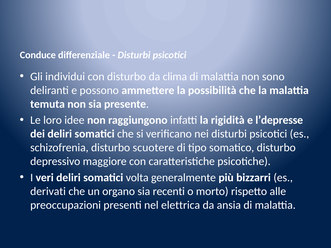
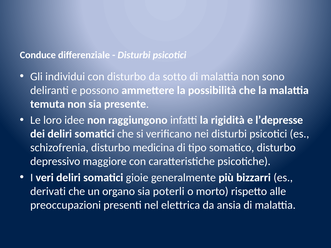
clima: clima -> sotto (175, 77)
scuotere: scuotere -> medicina (154, 148)
volta: volta -> gioie (137, 178)
recenti: recenti -> poterli (169, 191)
